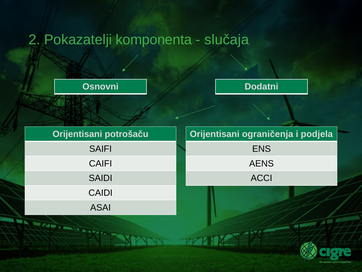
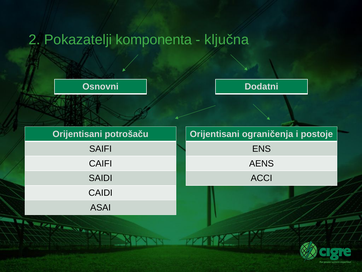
slučaja: slučaja -> ključna (227, 40)
podjela: podjela -> postoje (317, 134)
